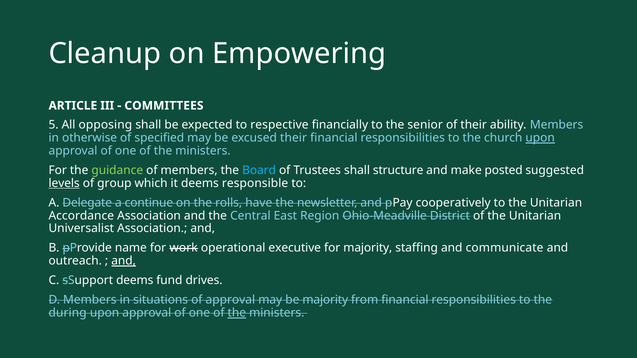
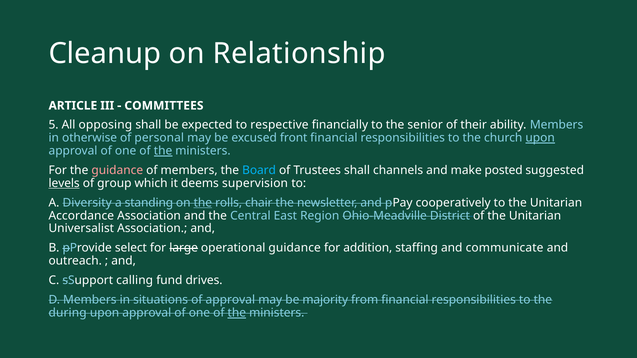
Empowering: Empowering -> Relationship (299, 54)
specified: specified -> personal (159, 138)
excused their: their -> front (294, 138)
the underline: none -> present (163, 151)
guidance colour: light green -> pink (117, 170)
structure: structure -> channels (398, 170)
responsible: responsible -> supervision (255, 183)
Delegate: Delegate -> Diversity (87, 203)
continue: continue -> standing (149, 203)
the underline: none -> present (203, 203)
have: have -> chair (259, 203)
name: name -> select (131, 248)
work: work -> large (184, 248)
operational executive: executive -> guidance (295, 248)
for majority: majority -> addition (368, 248)
and underline: present -> none (124, 261)
sSupport deems: deems -> calling (135, 281)
